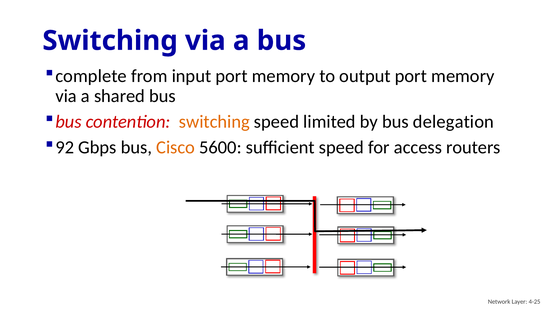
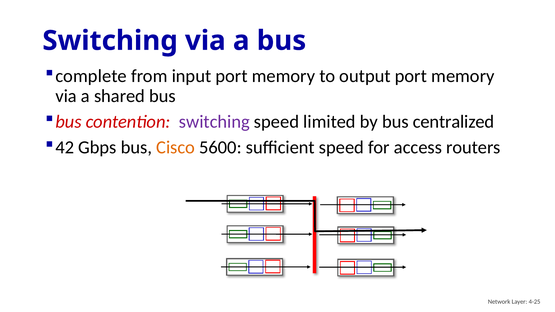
switching colour: orange -> purple (214, 122)
delegation: delegation -> centralized (454, 122)
92: 92 -> 42 (65, 148)
